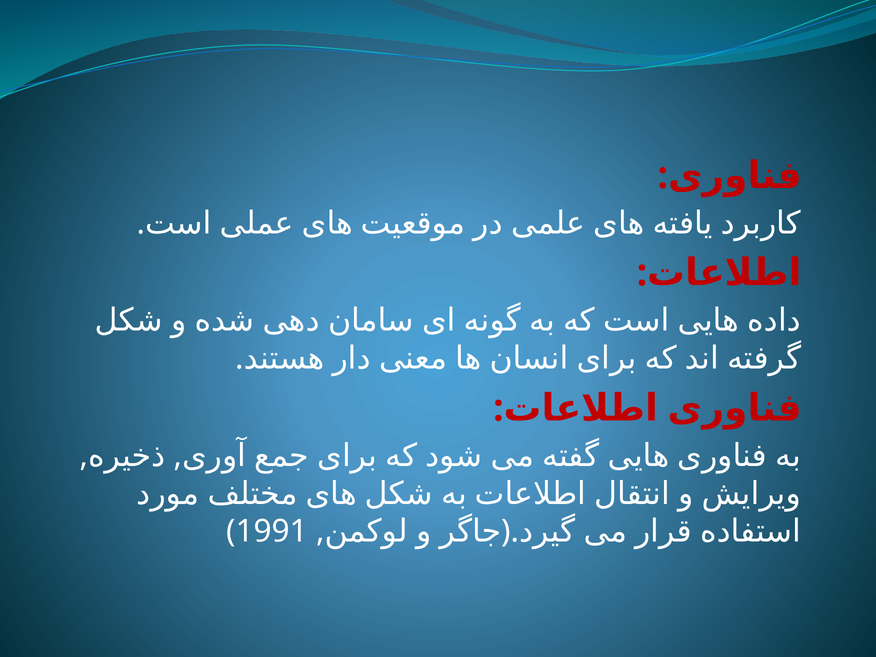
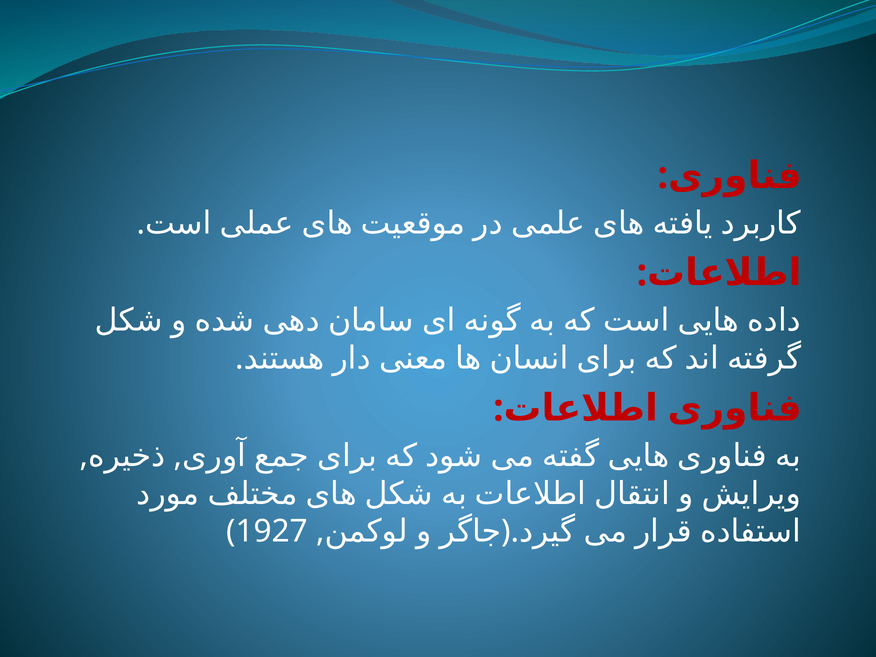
1991: 1991 -> 1927 (272, 532)
